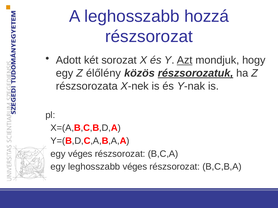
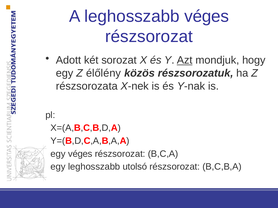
leghosszabb hozzá: hozzá -> véges (207, 16)
részsorozatuk underline: present -> none (196, 73)
leghosszabb véges: véges -> utolsó (135, 167)
